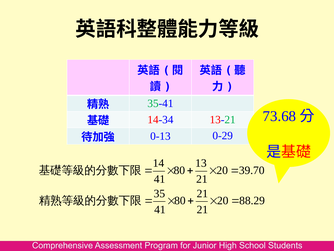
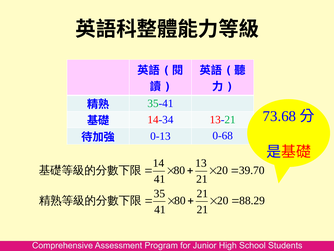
0-29: 0-29 -> 0-68 (223, 135)
